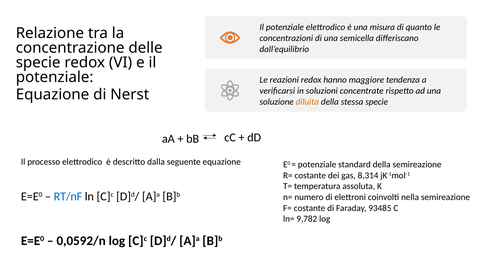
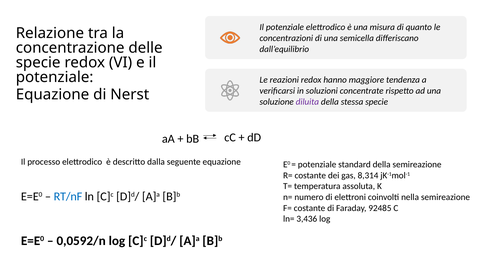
diluita colour: orange -> purple (307, 102)
93485: 93485 -> 92485 (380, 208)
9,782: 9,782 -> 3,436 (307, 219)
